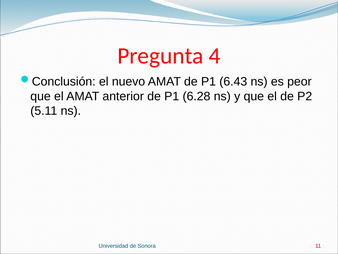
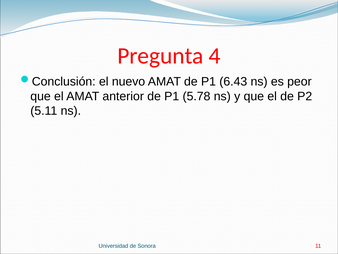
6.28: 6.28 -> 5.78 (196, 96)
